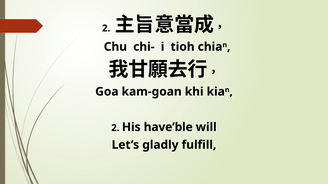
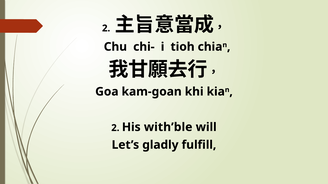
have’ble: have’ble -> with’ble (168, 127)
